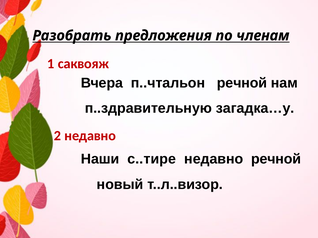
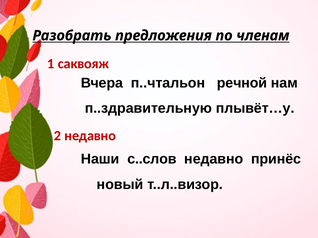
загадка…у: загадка…у -> плывёт…у (255, 108)
с..тире: с..тире -> с..слов (152, 159)
недавно речной: речной -> принёс (276, 159)
